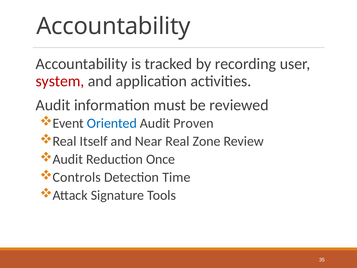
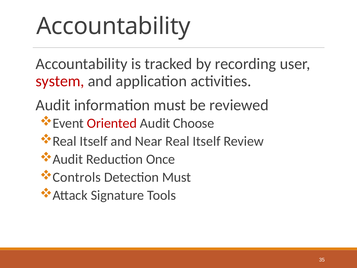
Oriented colour: blue -> red (112, 123)
Proven: Proven -> Choose (194, 123)
Near Real Zone: Zone -> Itself (207, 141)
Detection Time: Time -> Must (177, 177)
